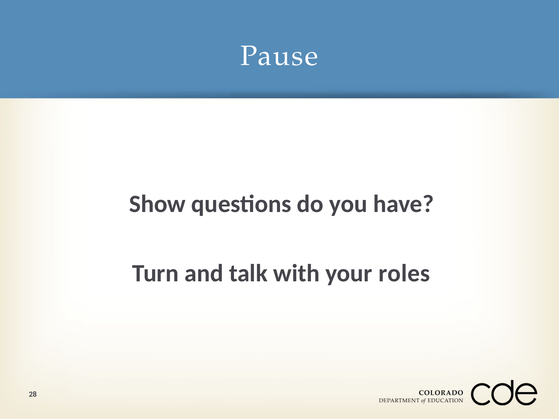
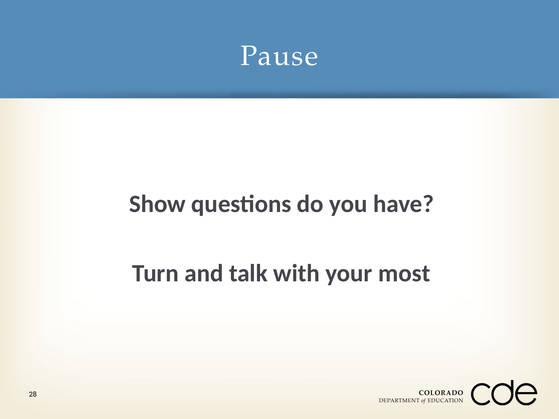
roles: roles -> most (404, 274)
